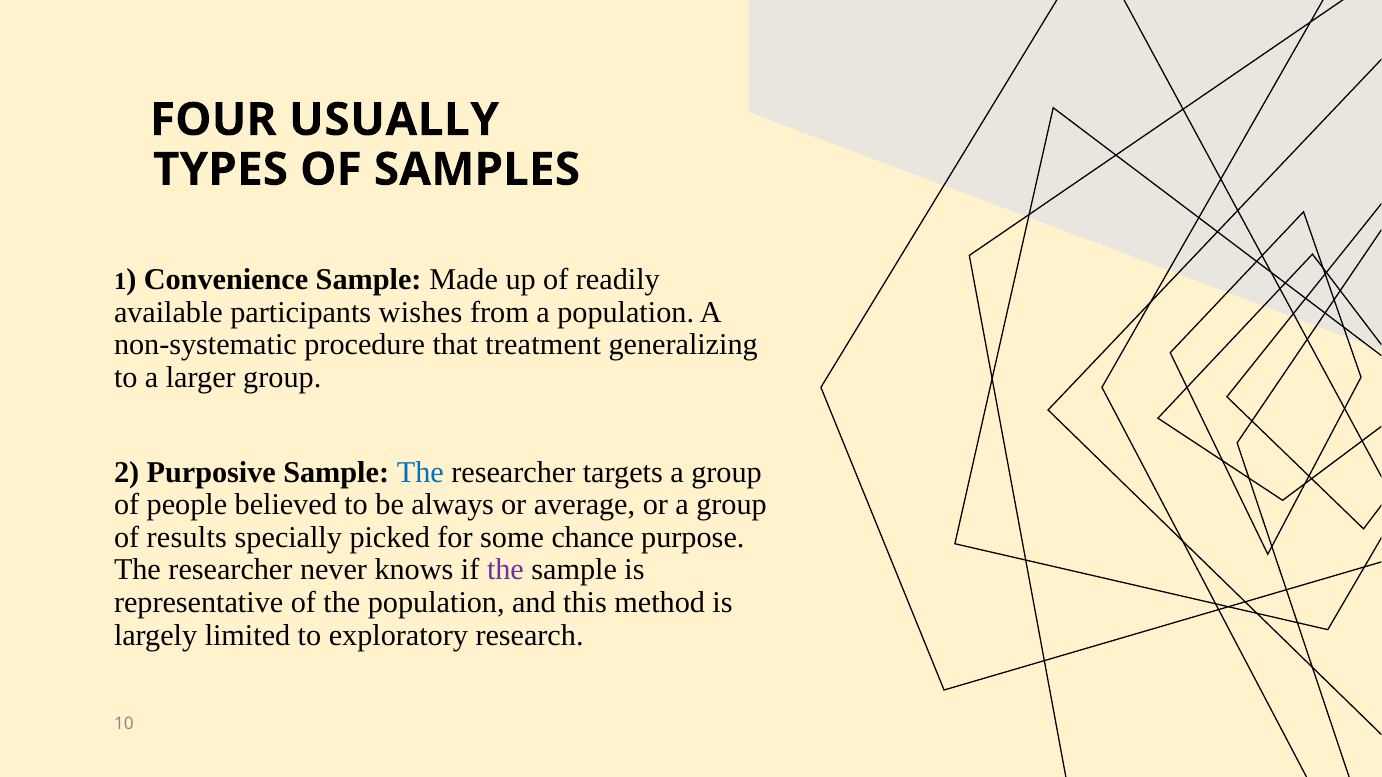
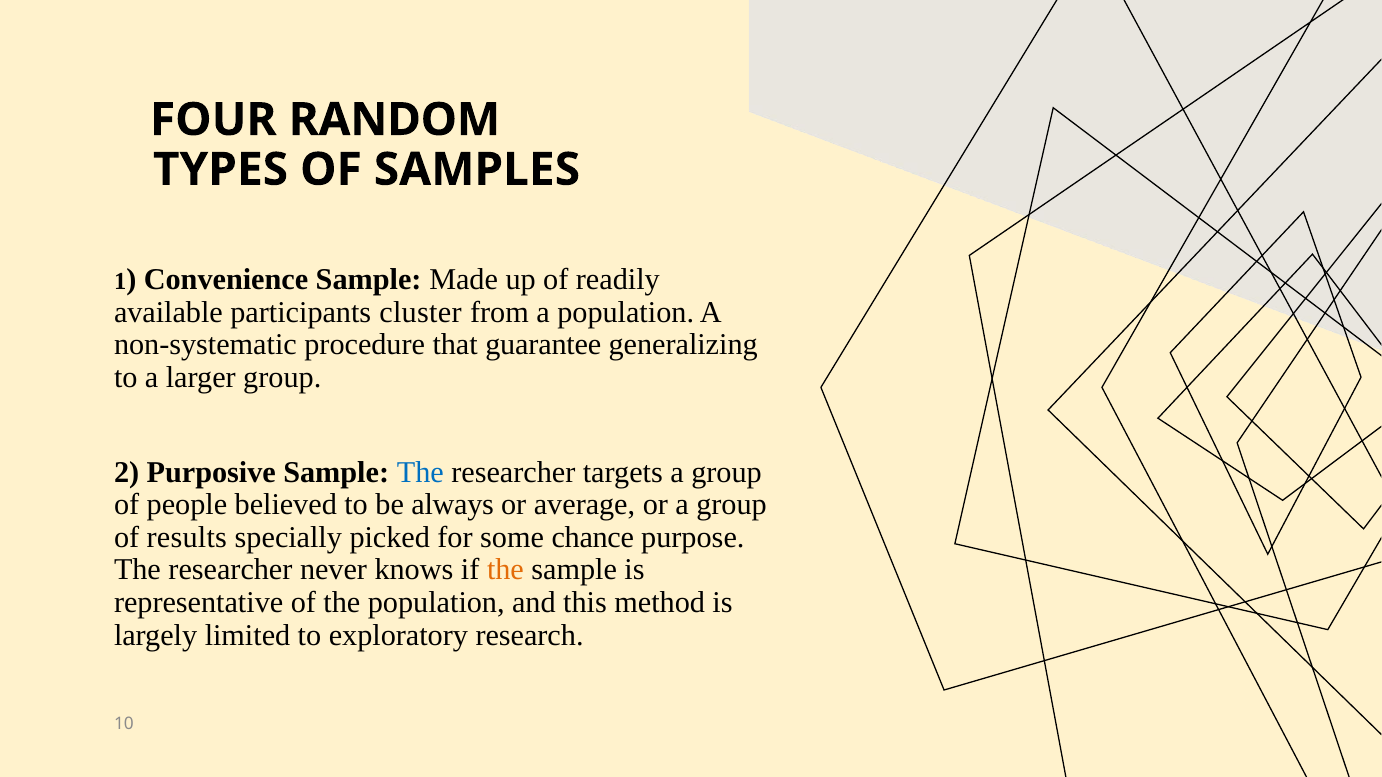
USUALLY: USUALLY -> RANDOM (394, 120)
wishes: wishes -> cluster (421, 312)
treatment: treatment -> guarantee (543, 345)
the colour: purple -> orange (505, 570)
